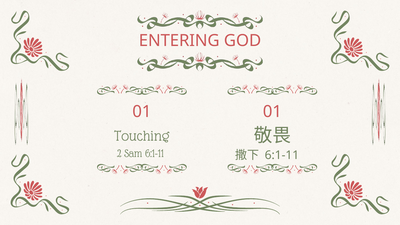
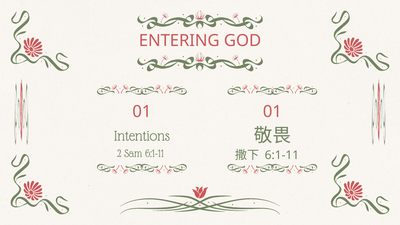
Touching: Touching -> Intentions (142, 136)
